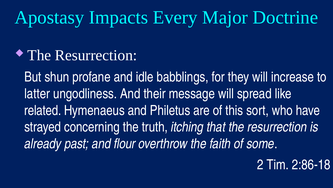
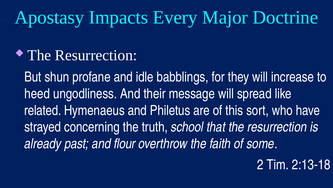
latter: latter -> heed (37, 93)
itching: itching -> school (187, 127)
2:86-18: 2:86-18 -> 2:13-18 (311, 164)
